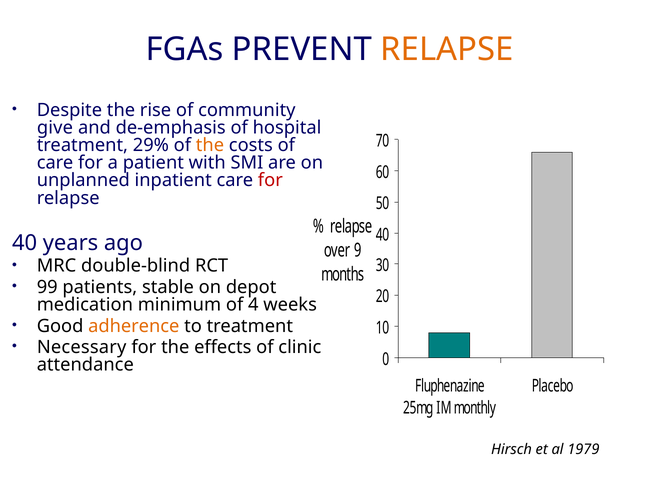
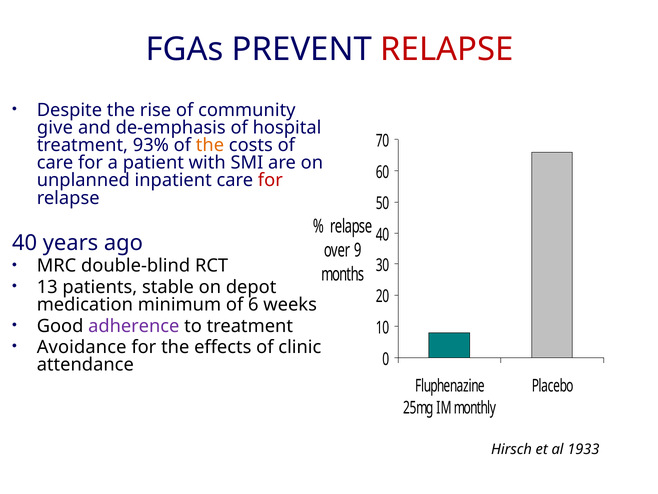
RELAPSE colour: orange -> red (447, 50)
29%: 29% -> 93% (151, 145)
99: 99 -> 13 (47, 287)
4: 4 -> 6 (253, 304)
adherence colour: orange -> purple (134, 326)
Necessary: Necessary -> Avoidance (82, 347)
1979: 1979 -> 1933 (583, 449)
